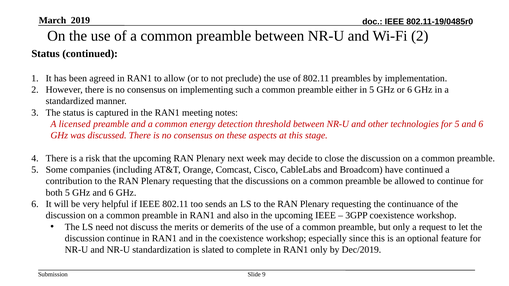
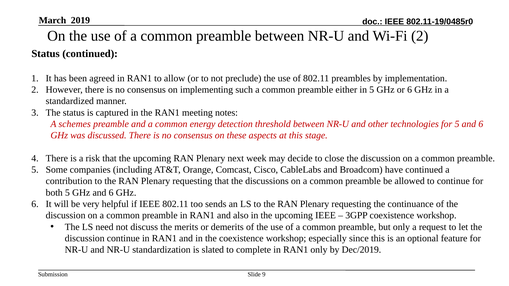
licensed: licensed -> schemes (75, 124)
